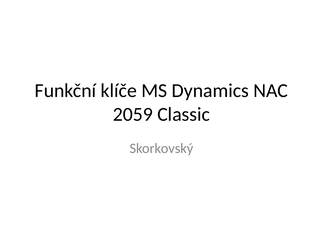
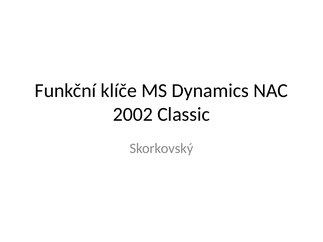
2059: 2059 -> 2002 (133, 114)
